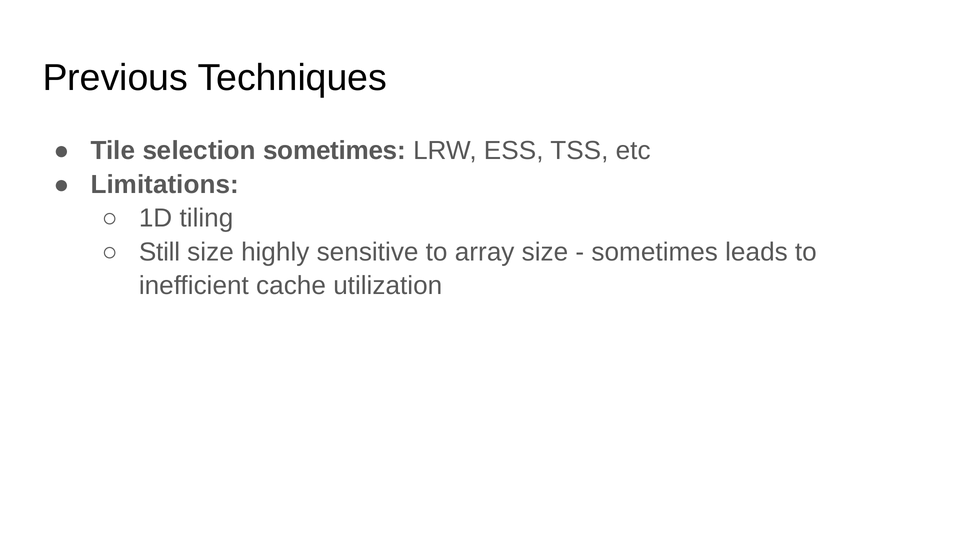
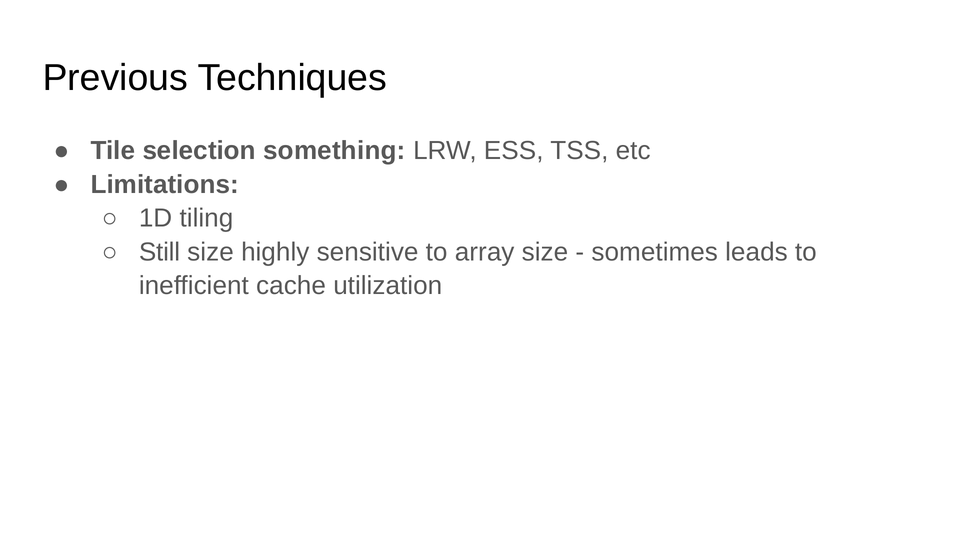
selection sometimes: sometimes -> something (334, 151)
